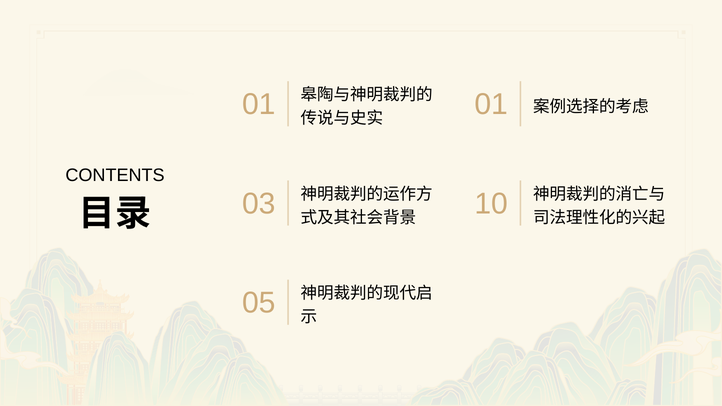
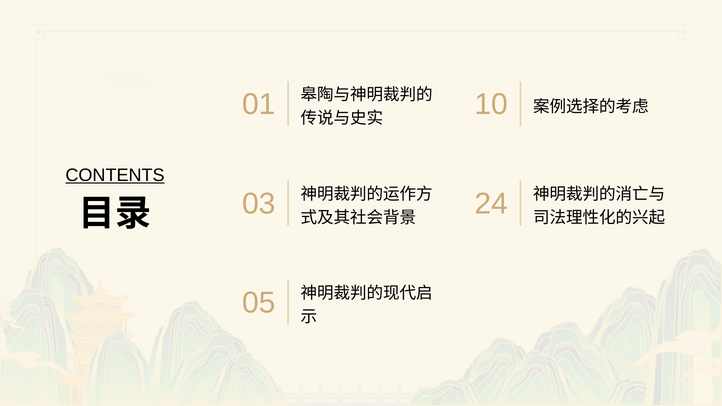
01: 01 -> 10 (491, 104)
CONTENTS underline: none -> present (115, 175)
10: 10 -> 24 (491, 204)
